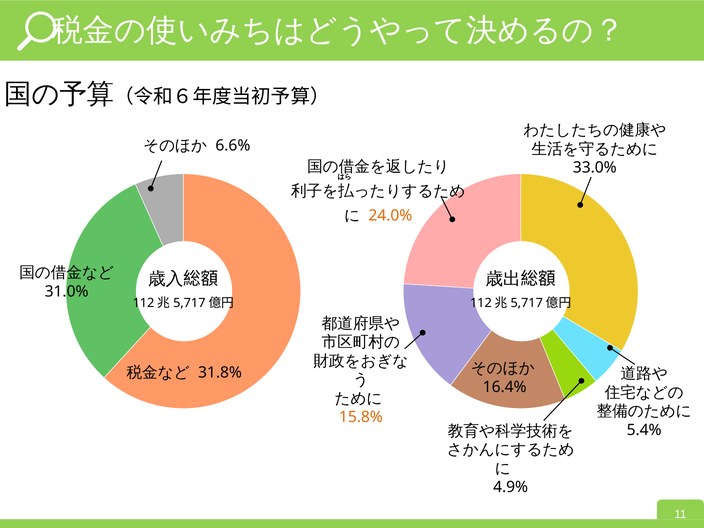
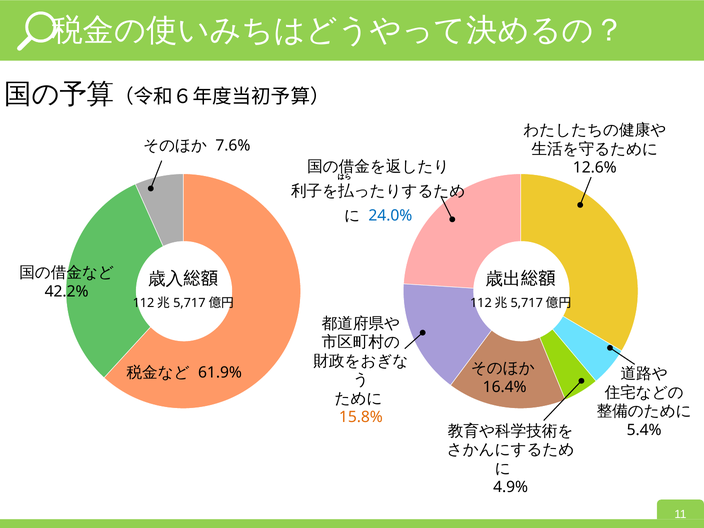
6.6%: 6.6% -> 7.6% (233, 145)
33.0%: 33.0% -> 12.6% (595, 168)
24.0% colour: orange -> blue (390, 216)
31.0%: 31.0% -> 42.2% (67, 291)
31.8%: 31.8% -> 61.9% (220, 373)
